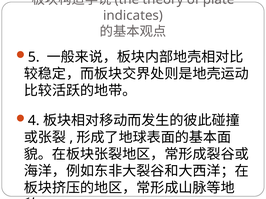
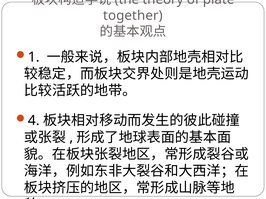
indicates: indicates -> together (133, 16)
5: 5 -> 1 (34, 57)
